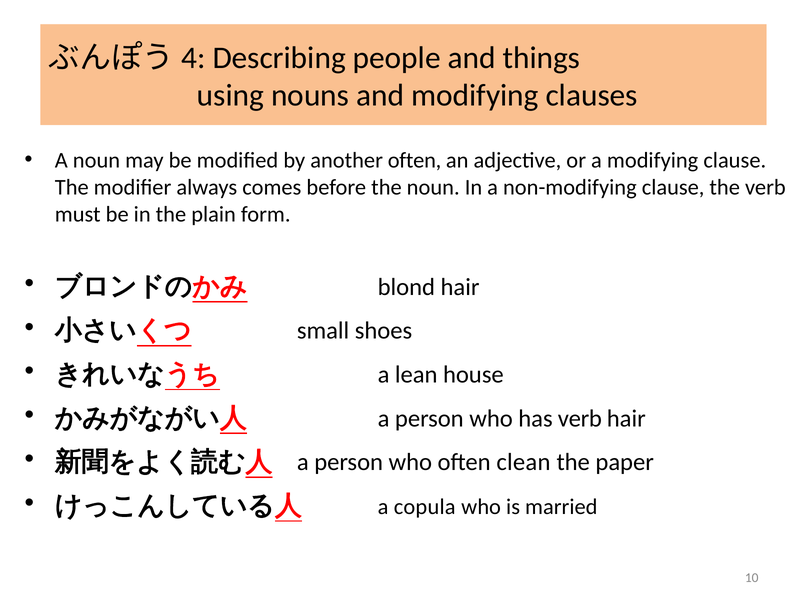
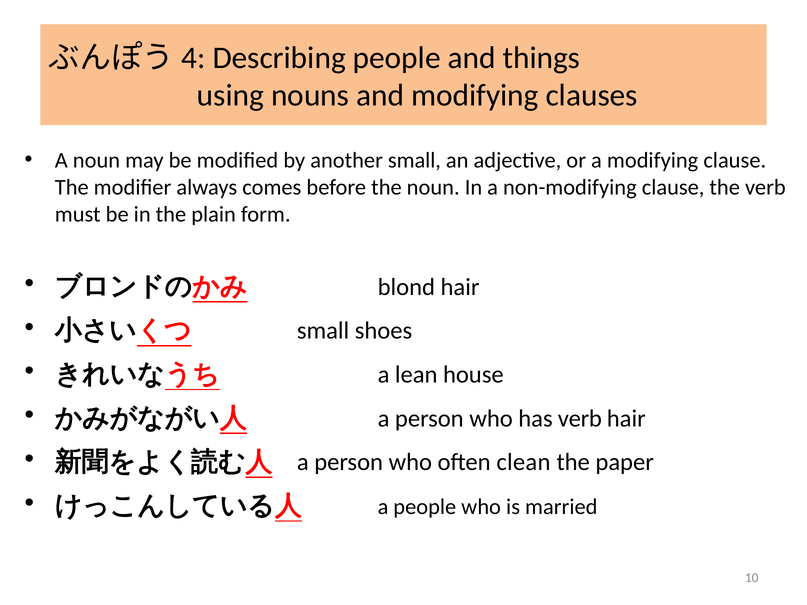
another often: often -> small (414, 160)
a copula: copula -> people (425, 507)
